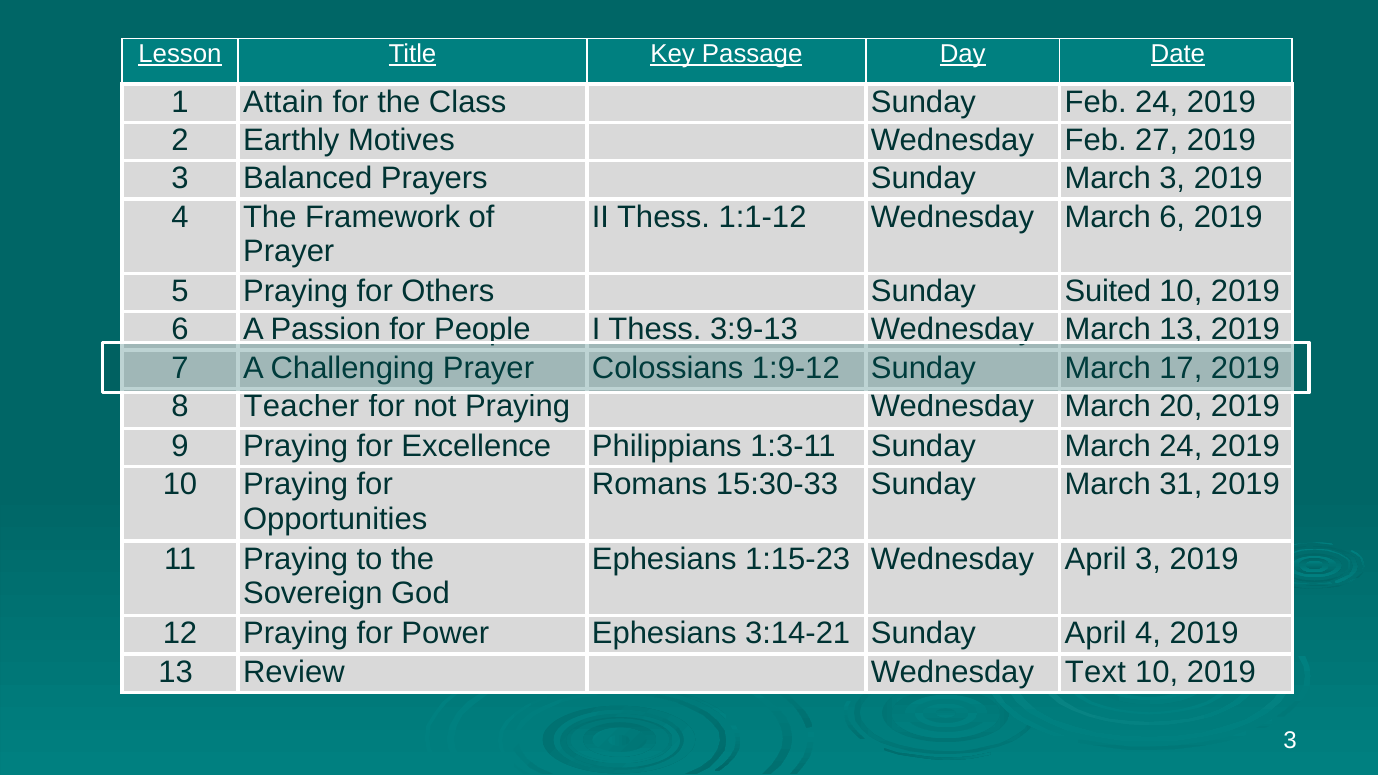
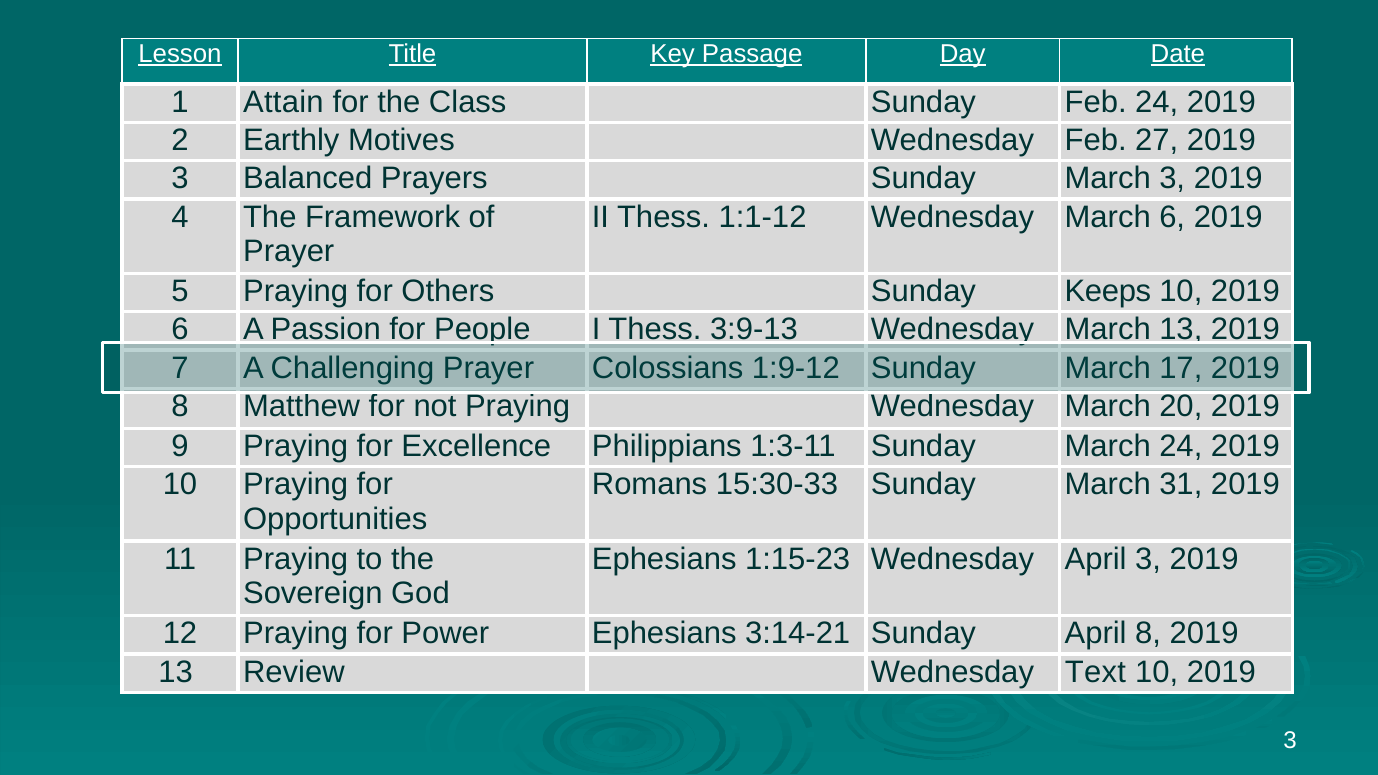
Suited: Suited -> Keeps (1108, 291)
Teacher: Teacher -> Matthew (302, 406)
April 4: 4 -> 8 (1148, 634)
